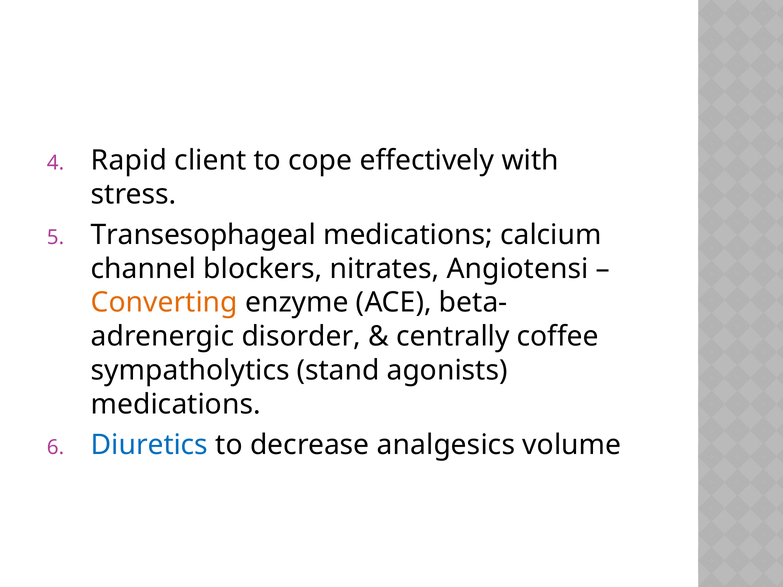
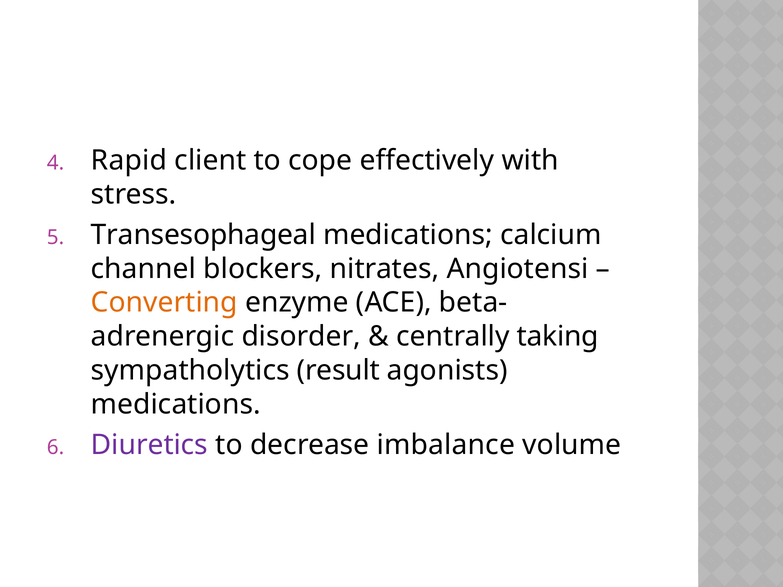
coffee: coffee -> taking (558, 337)
stand: stand -> result (338, 371)
Diuretics colour: blue -> purple (149, 445)
analgesics: analgesics -> imbalance (446, 445)
